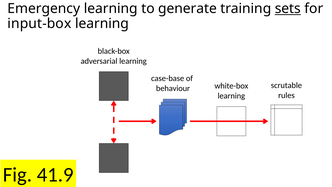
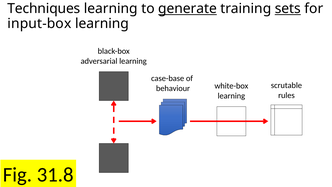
Emergency: Emergency -> Techniques (44, 9)
generate underline: none -> present (188, 9)
41.9: 41.9 -> 31.8 (55, 175)
